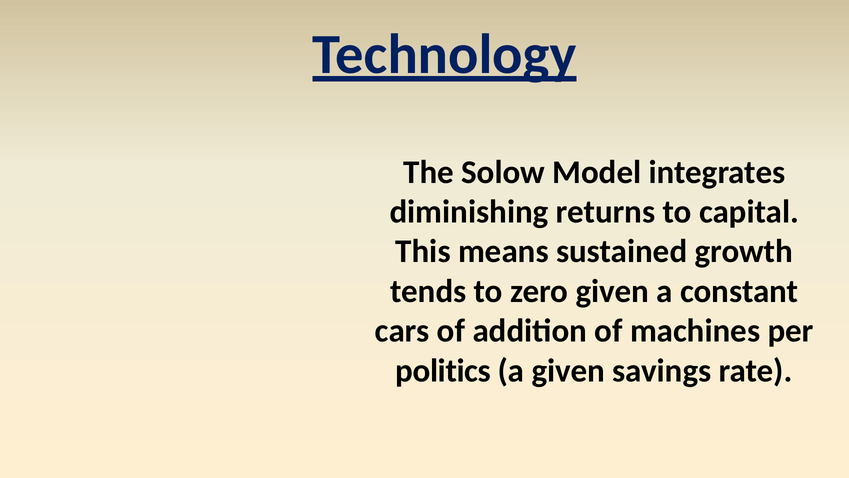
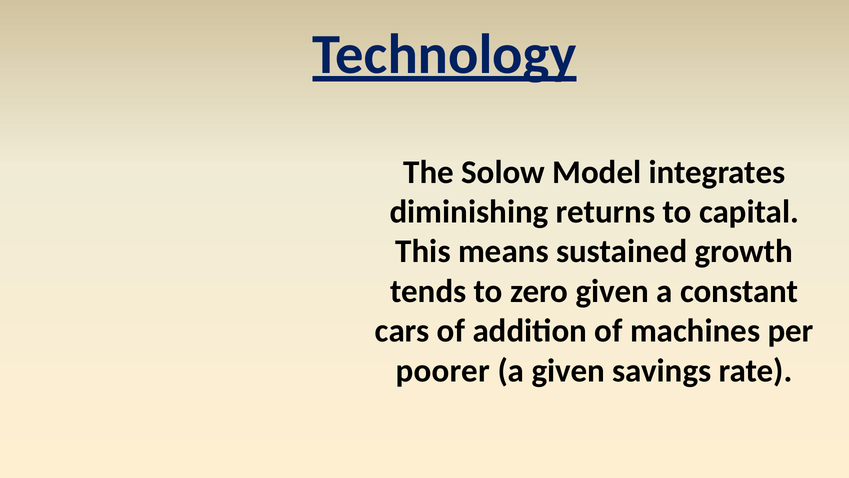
politics: politics -> poorer (443, 370)
